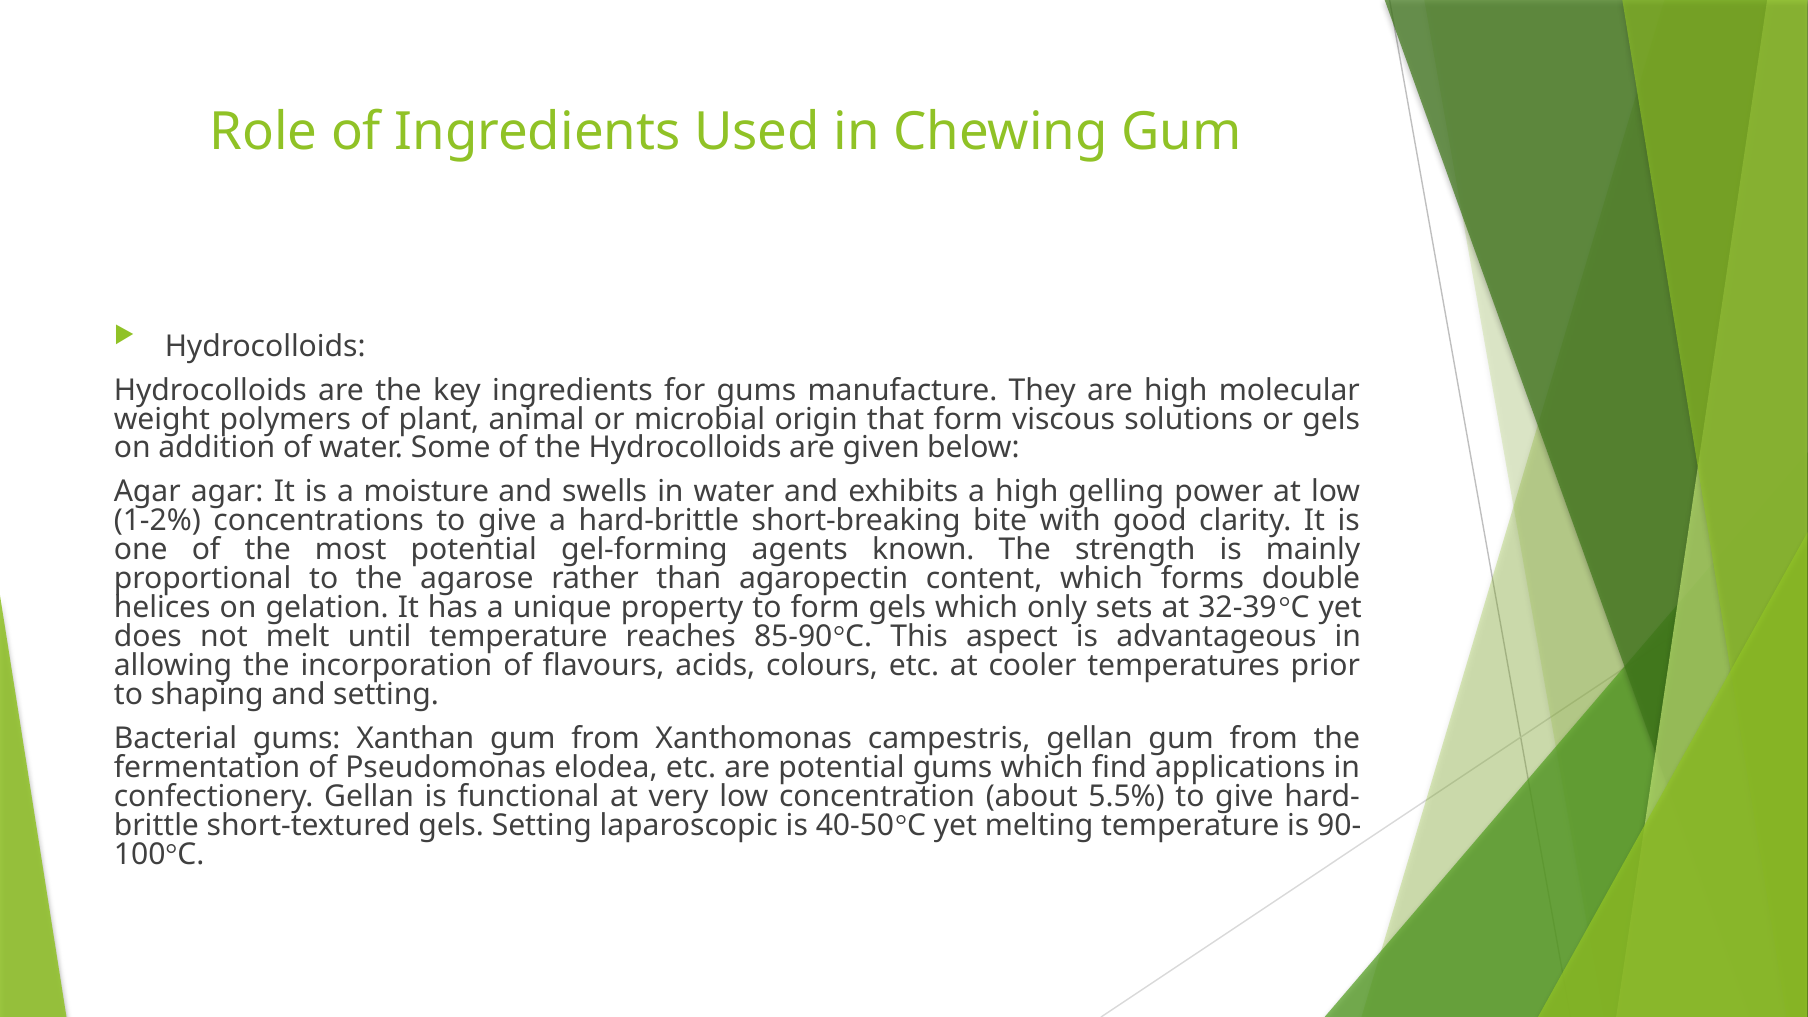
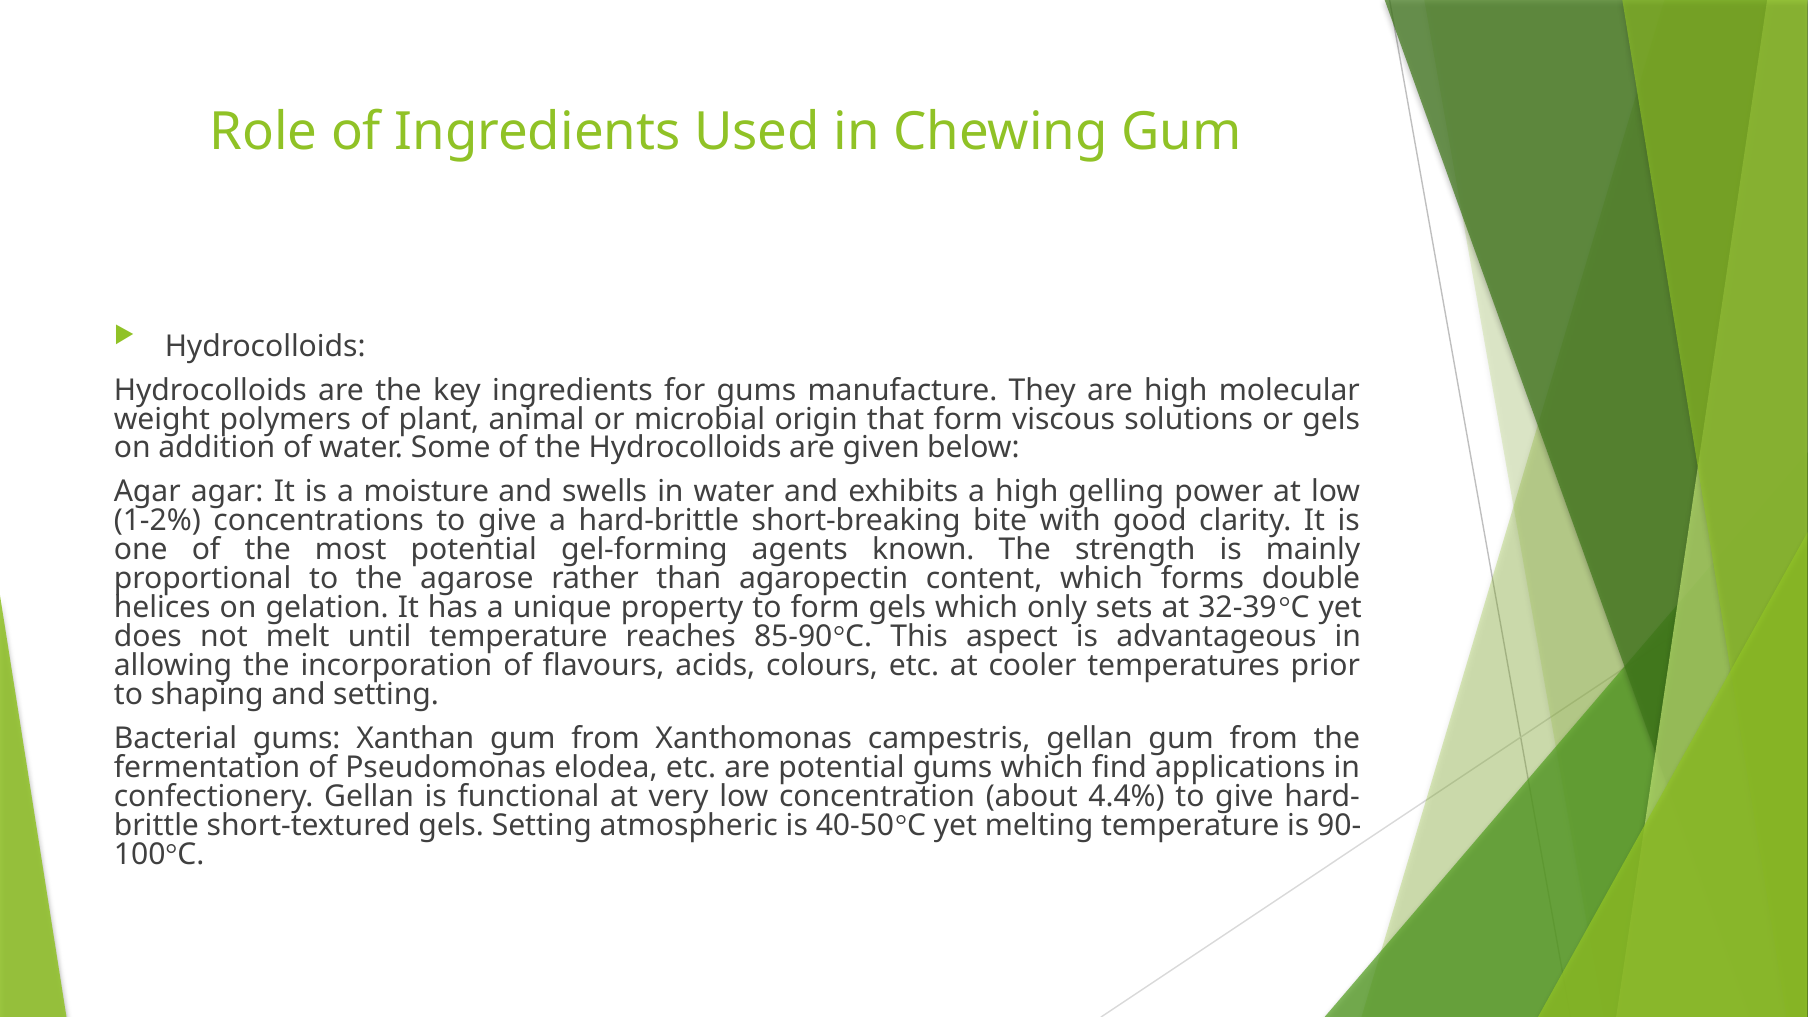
5.5%: 5.5% -> 4.4% (1127, 796)
laparoscopic: laparoscopic -> atmospheric (689, 825)
